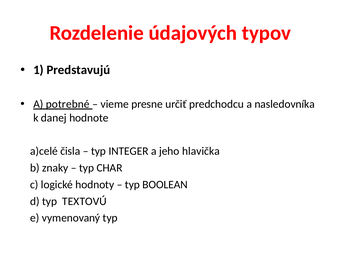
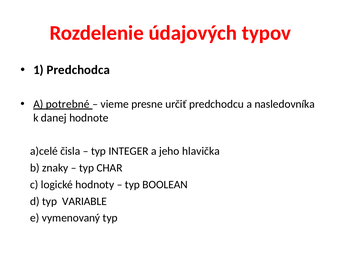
Predstavujú: Predstavujú -> Predchodca (78, 70)
TEXTOVÚ: TEXTOVÚ -> VARIABLE (85, 201)
